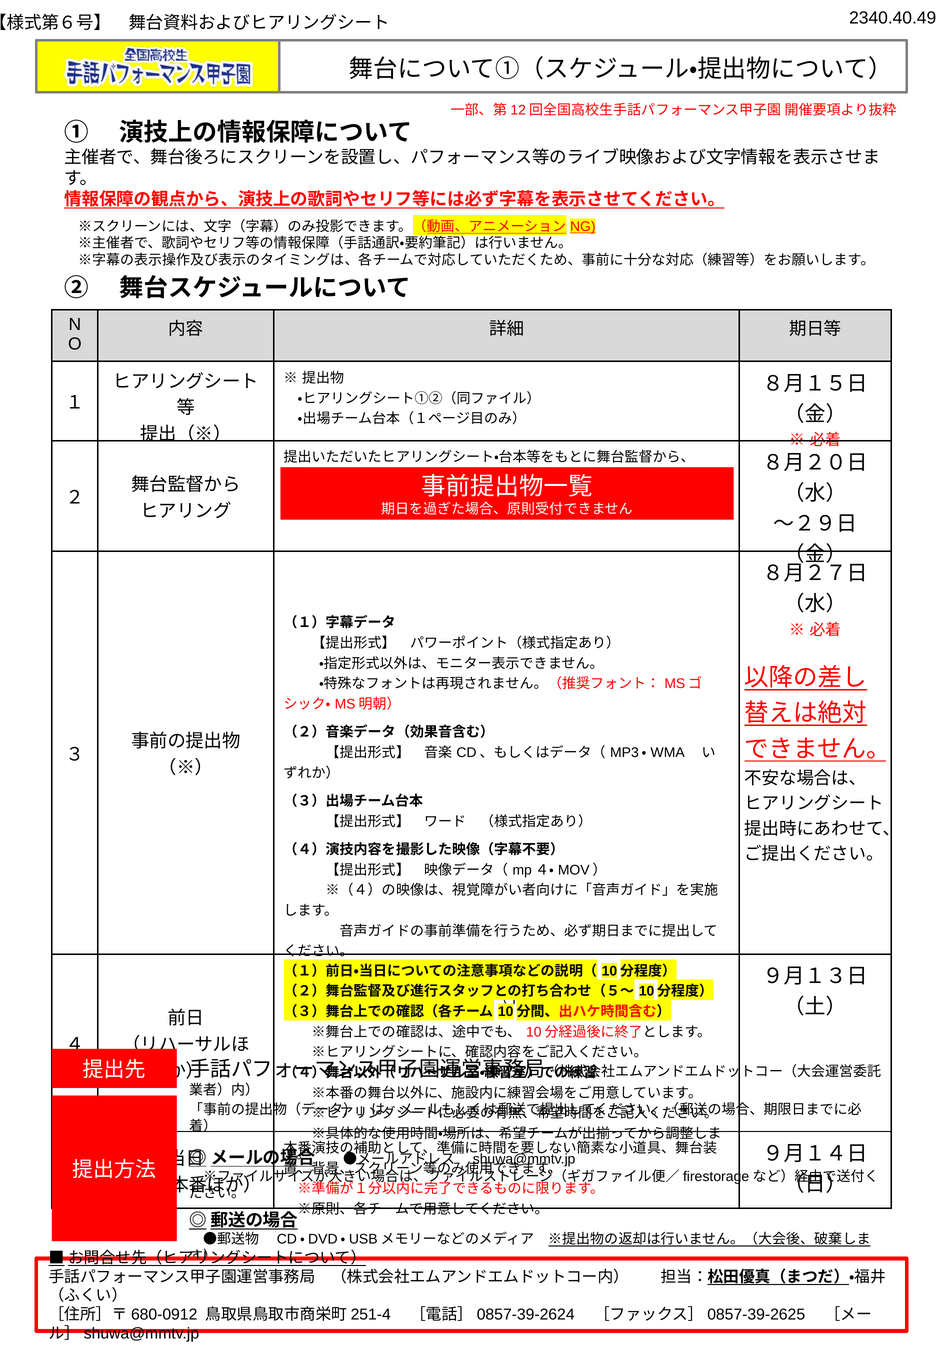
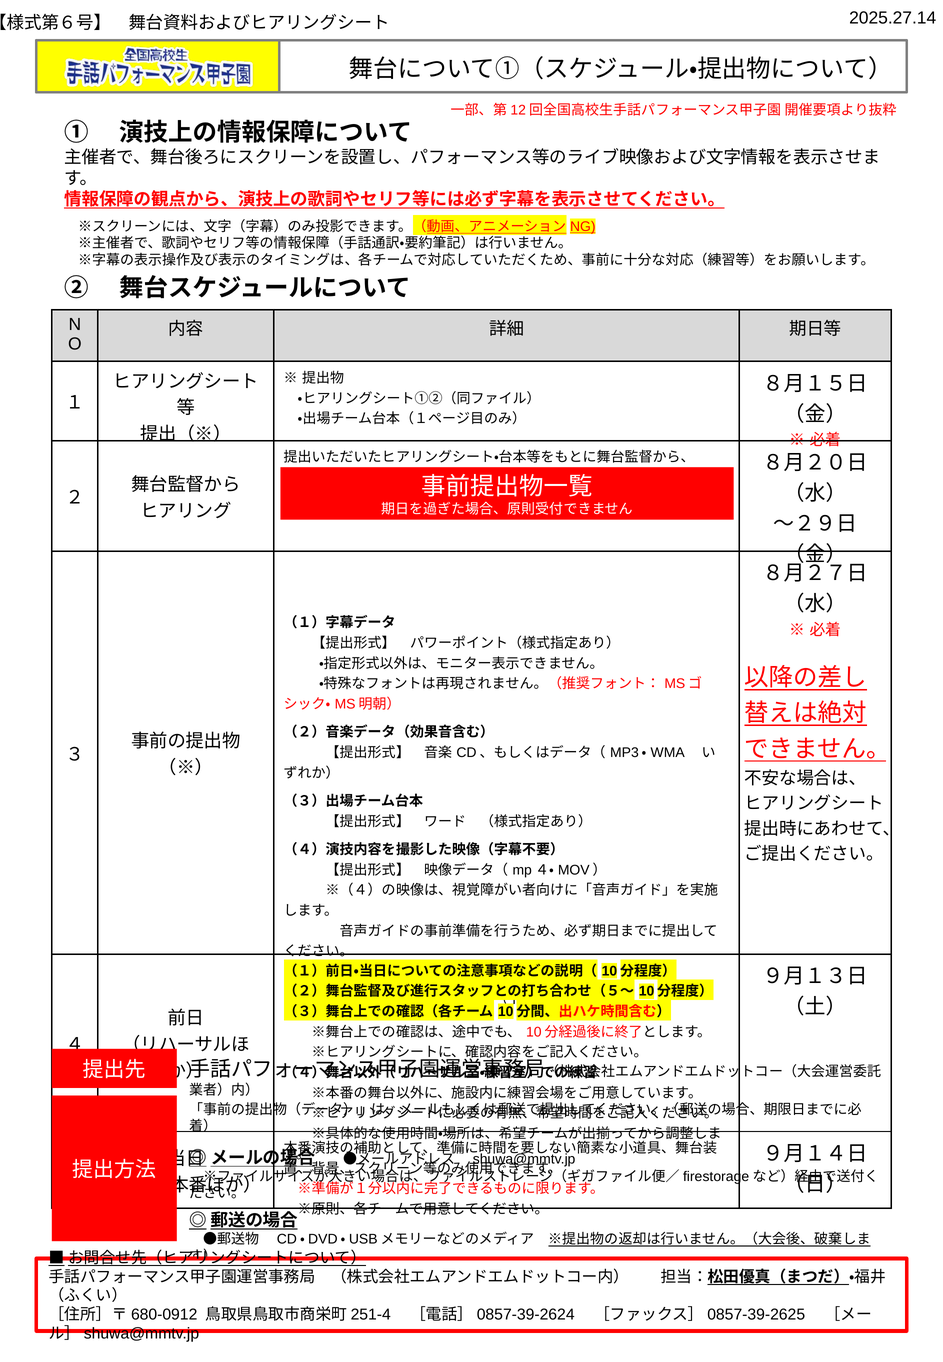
2340.40.49: 2340.40.49 -> 2025.27.14 (893, 18)
